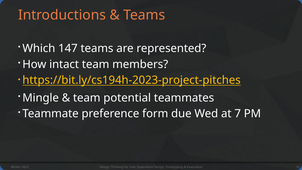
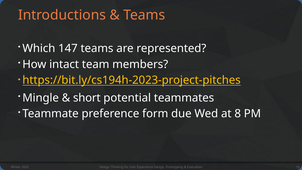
team: team -> short (87, 98)
7: 7 -> 8 (238, 114)
